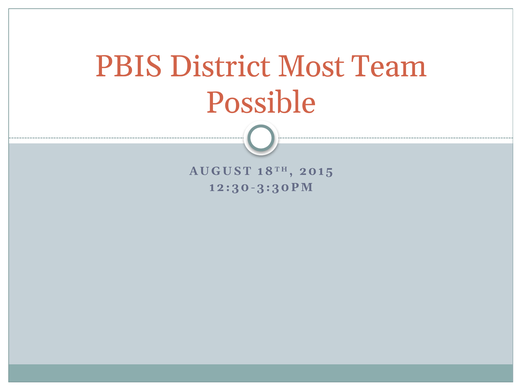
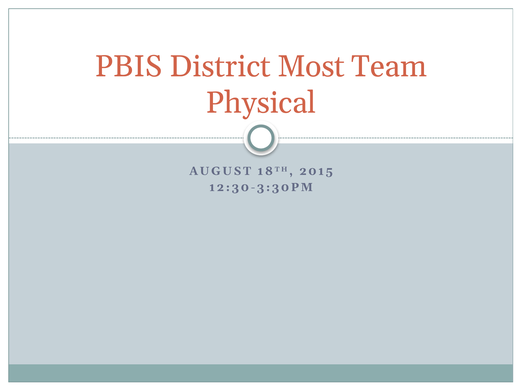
Possible: Possible -> Physical (261, 103)
